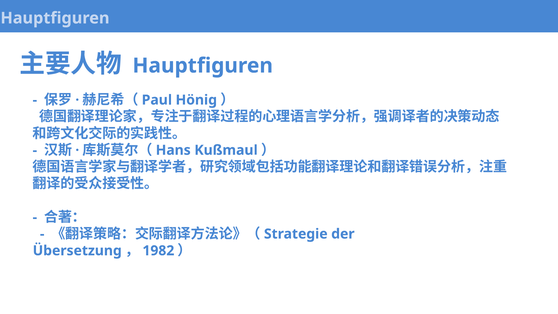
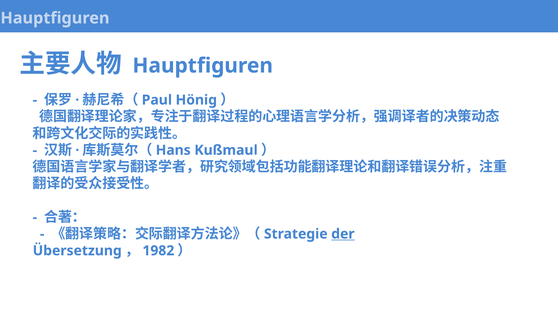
der underline: none -> present (343, 234)
